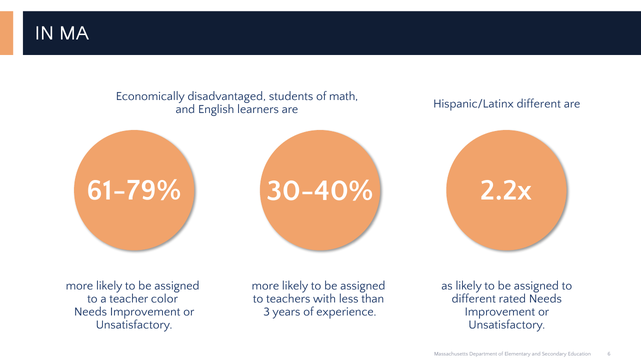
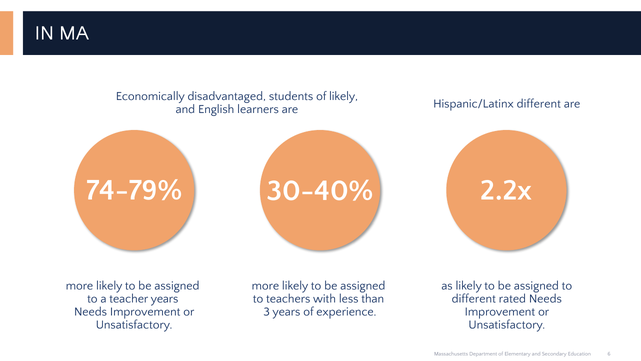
of math: math -> likely (344, 96)
61-79%: 61-79% -> 74-79% (134, 190)
teacher color: color -> years (165, 299)
